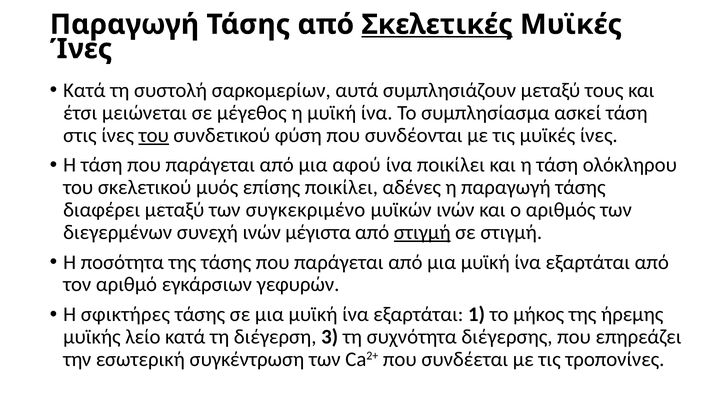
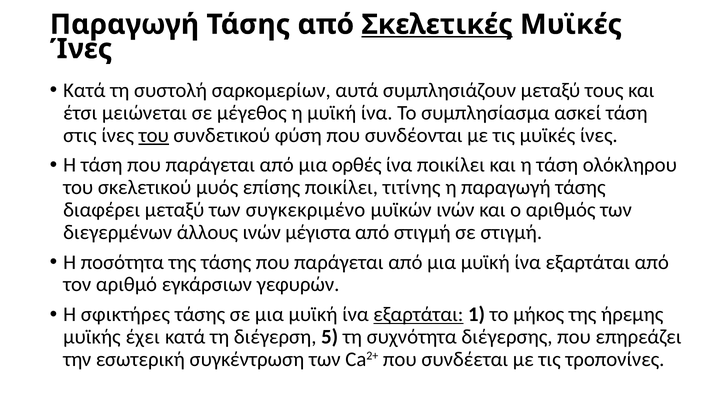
αφού: αφού -> ορθές (357, 165)
αδένες: αδένες -> τιτίνης (412, 188)
συνεχή: συνεχή -> άλλους (207, 232)
στιγμή underline: present -> none (422, 232)
εξαρτάται underline: none -> present (418, 315)
λείο: λείο -> έχει (143, 337)
3: 3 -> 5 (330, 337)
